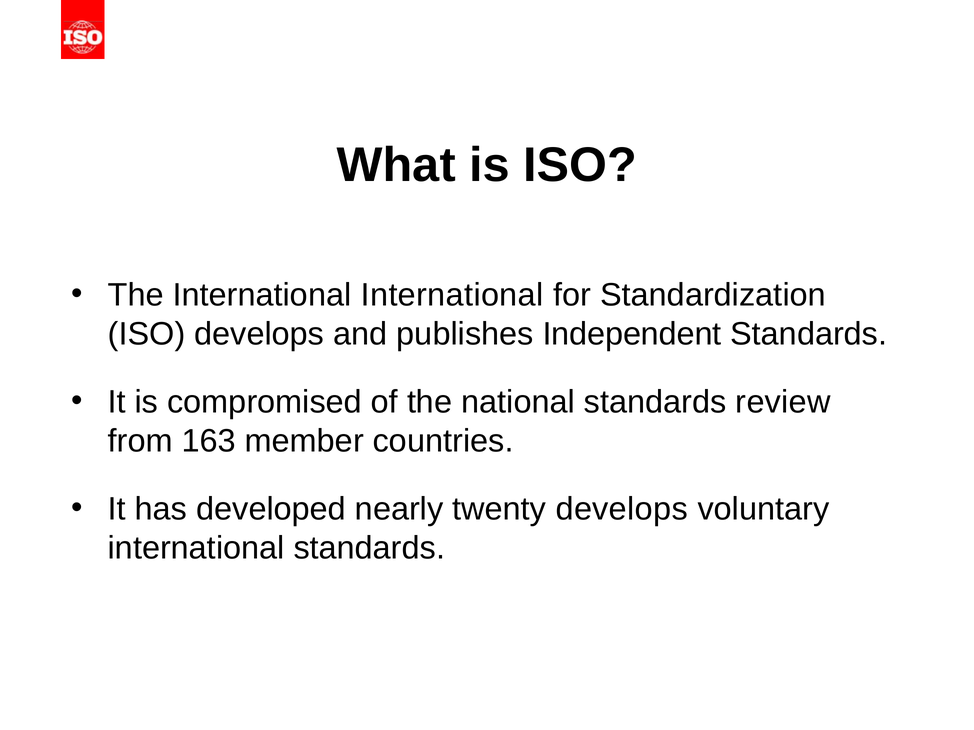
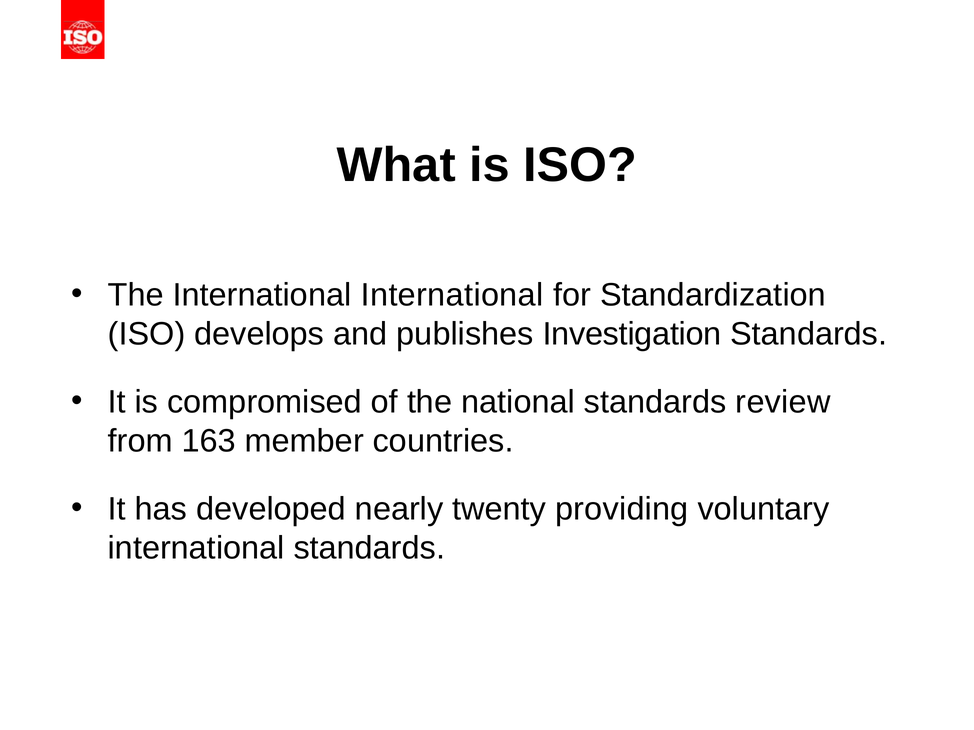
Independent: Independent -> Investigation (632, 334)
twenty develops: develops -> providing (622, 509)
